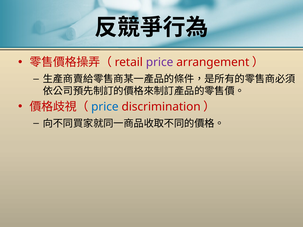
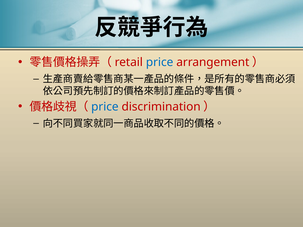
price colour: purple -> blue (160, 62)
